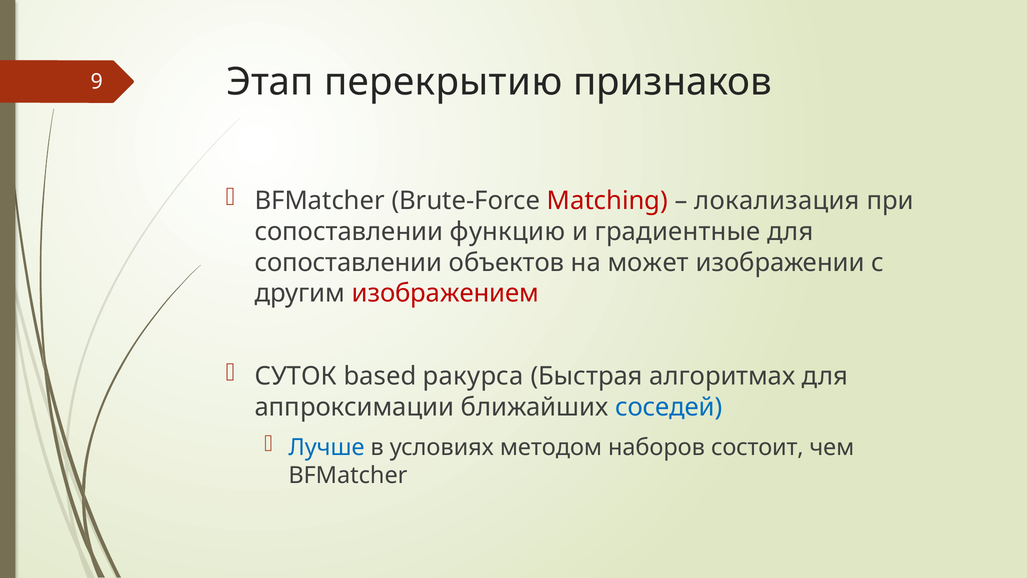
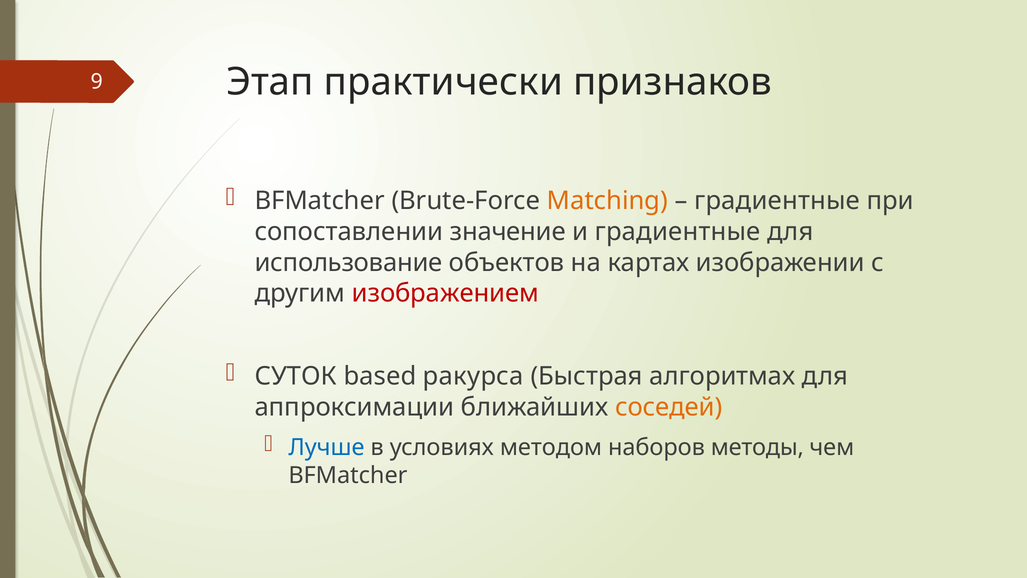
перекрытию: перекрытию -> практически (443, 82)
Matching colour: red -> orange (607, 201)
локализация: локализация -> градиентные (777, 201)
функцию: функцию -> значение (508, 232)
сопоставлении: сопоставлении -> использование (349, 262)
может: может -> картах (648, 262)
соседей colour: blue -> orange (669, 407)
состоит: состоит -> методы (757, 447)
